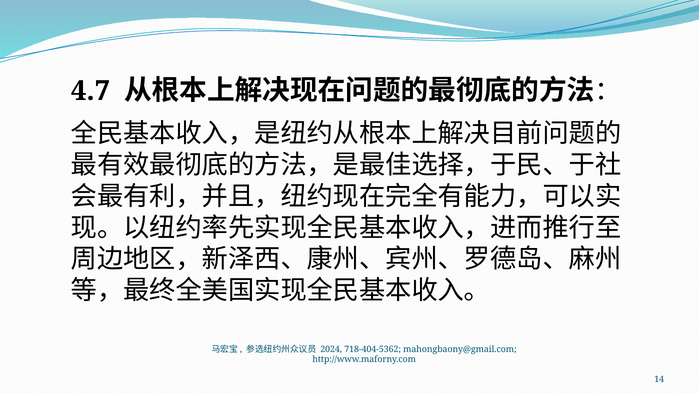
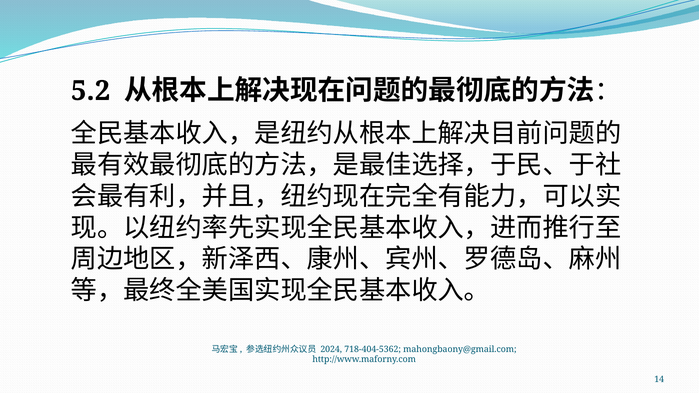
4.7: 4.7 -> 5.2 (91, 91)
